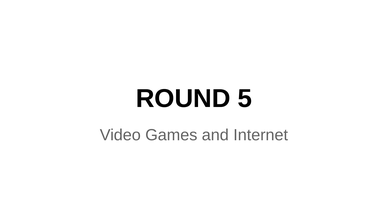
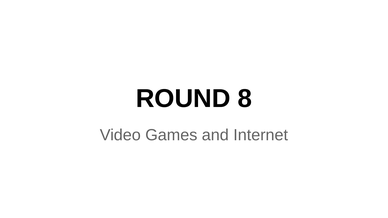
5: 5 -> 8 (245, 99)
